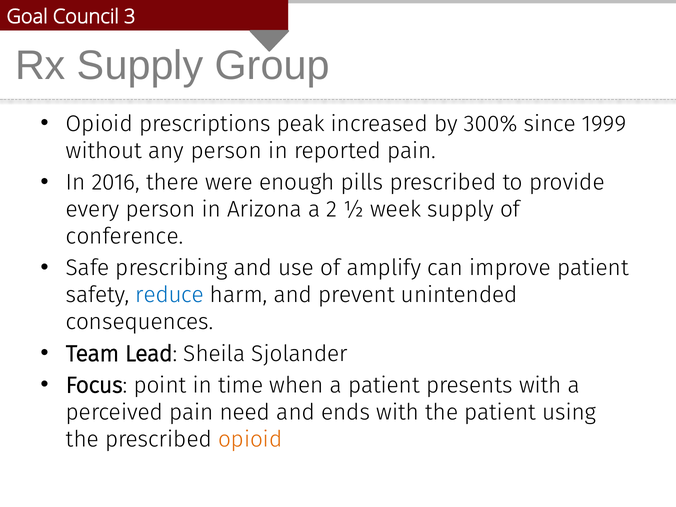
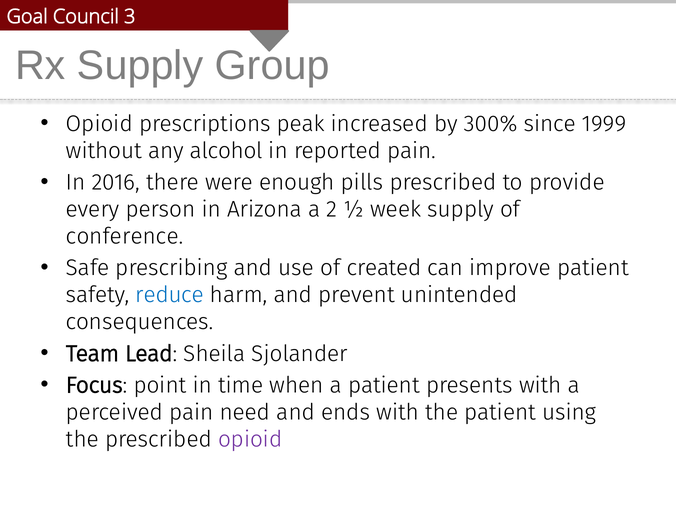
any person: person -> alcohol (226, 151)
amplify: amplify -> created (384, 268)
opioid colour: orange -> purple (250, 439)
